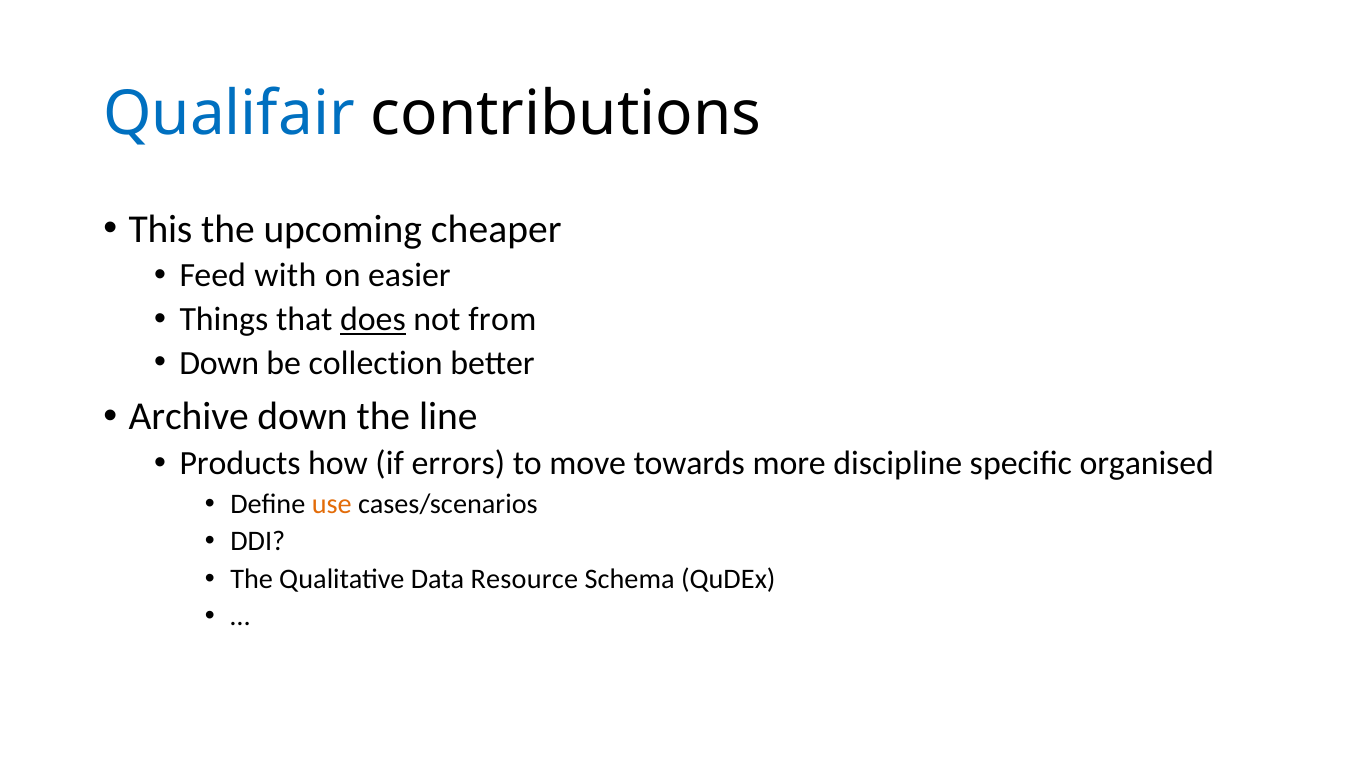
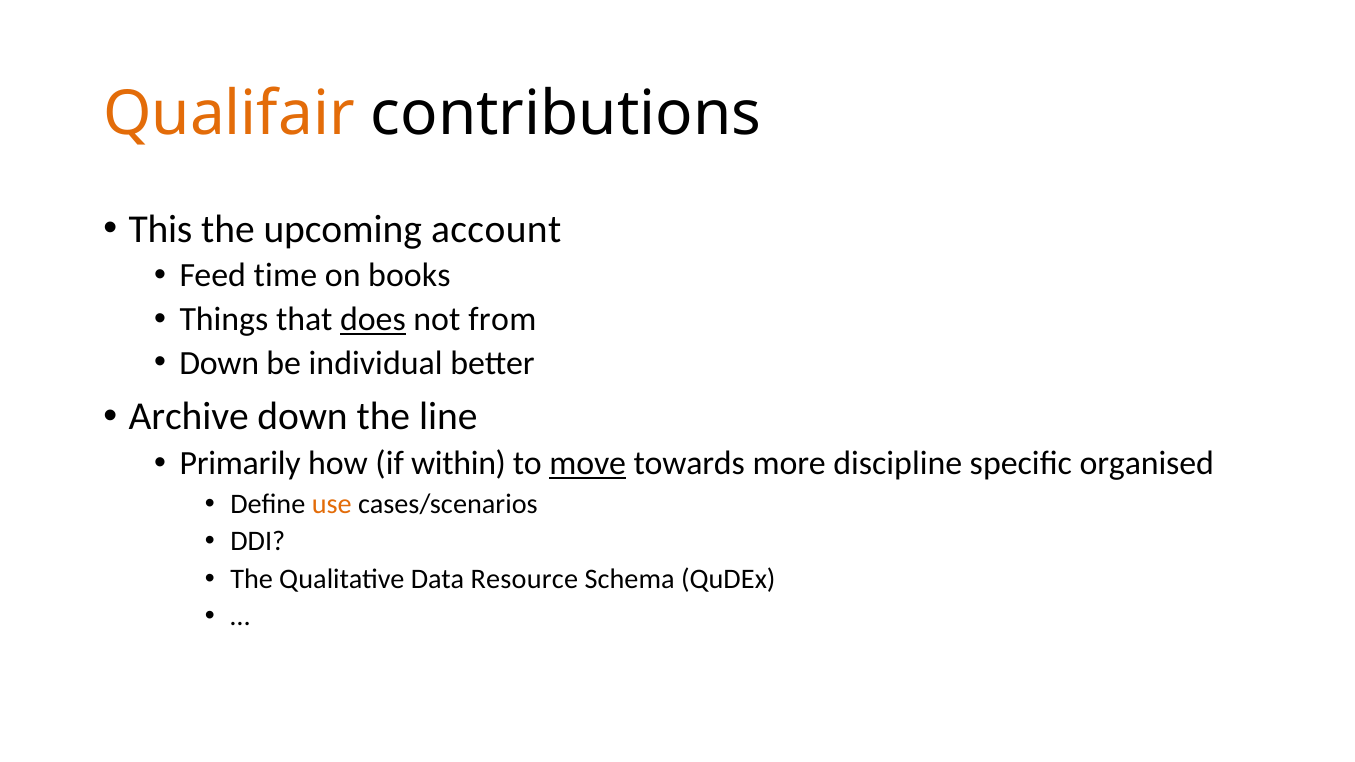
Qualifair colour: blue -> orange (229, 114)
cheaper: cheaper -> account (496, 229)
with: with -> time (285, 276)
easier: easier -> books (409, 276)
collection: collection -> individual (376, 363)
Products: Products -> Primarily (240, 463)
errors: errors -> within (459, 463)
move underline: none -> present (588, 463)
